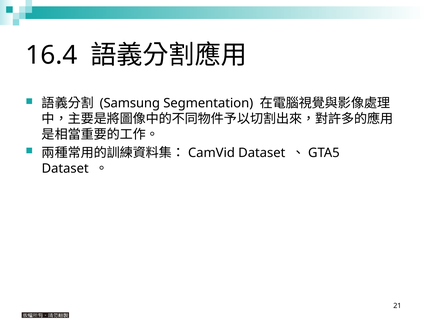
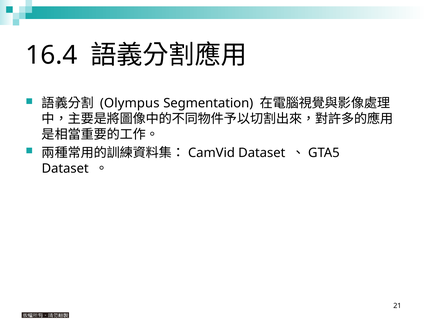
Samsung: Samsung -> Olympus (130, 103)
